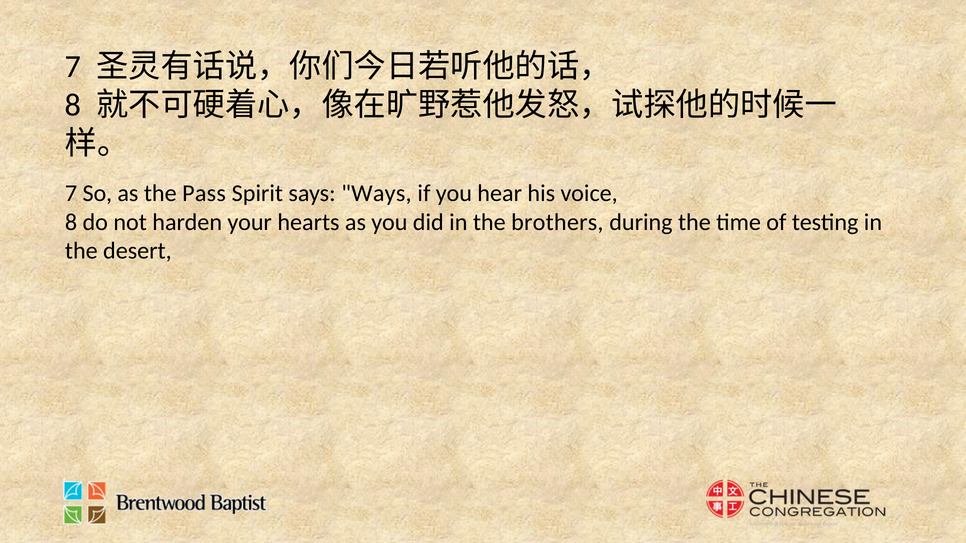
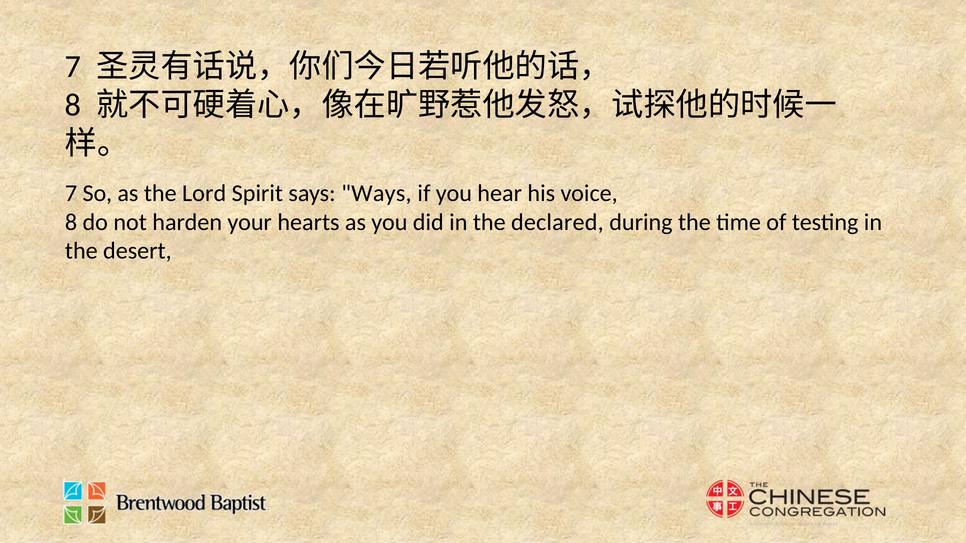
Pass: Pass -> Lord (204, 193)
brothers: brothers -> declared (557, 222)
